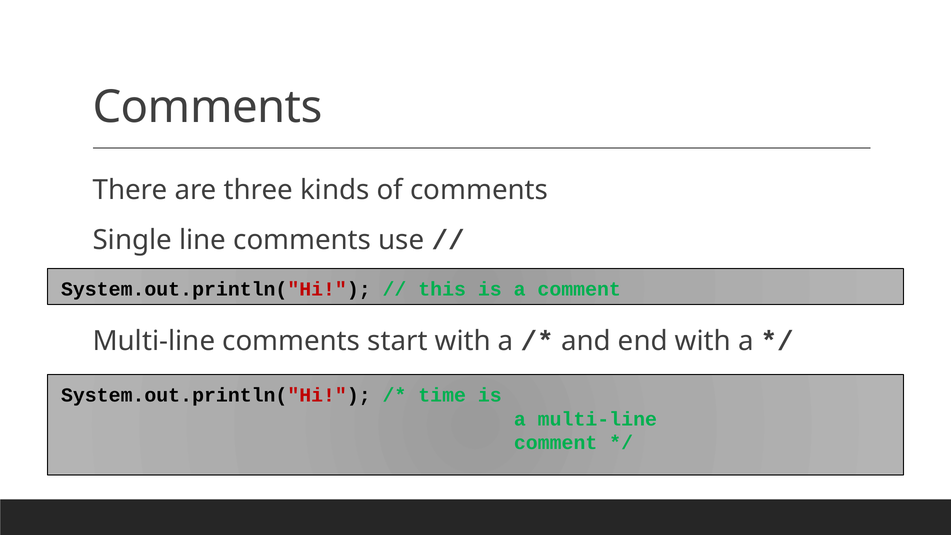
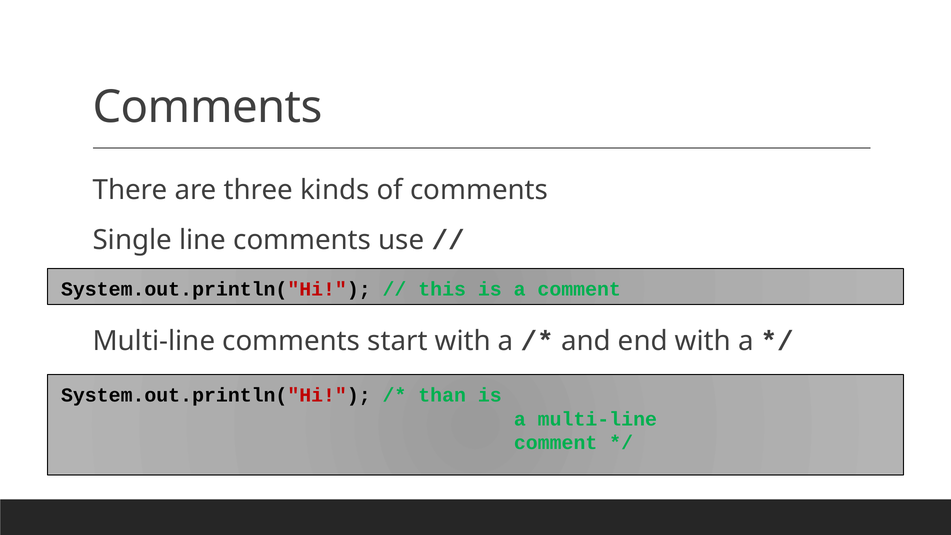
time: time -> than (442, 395)
